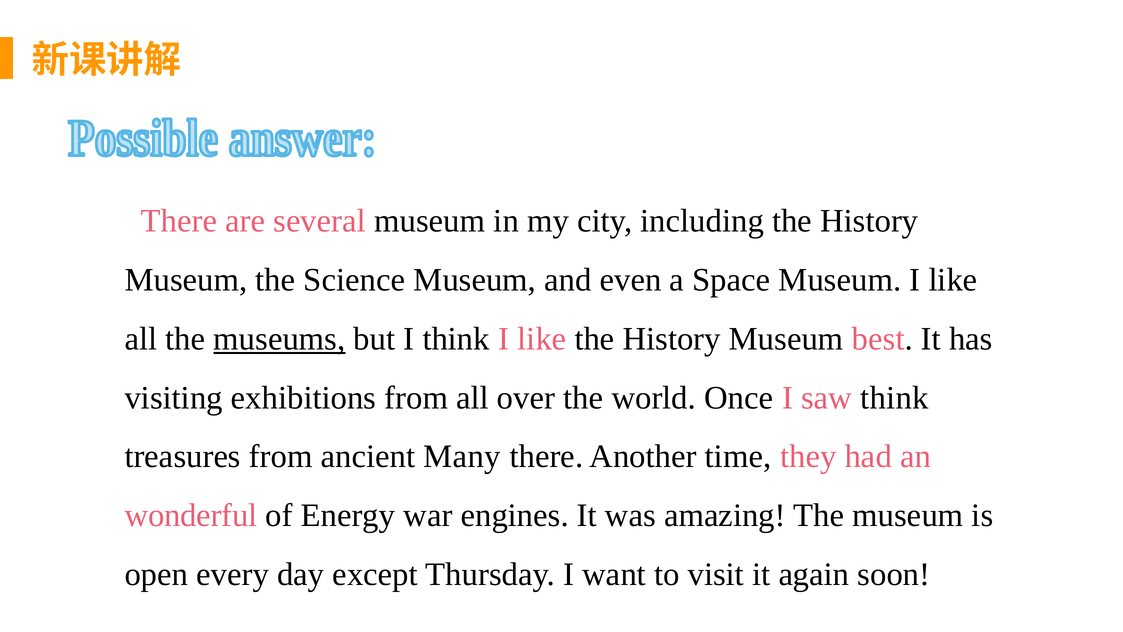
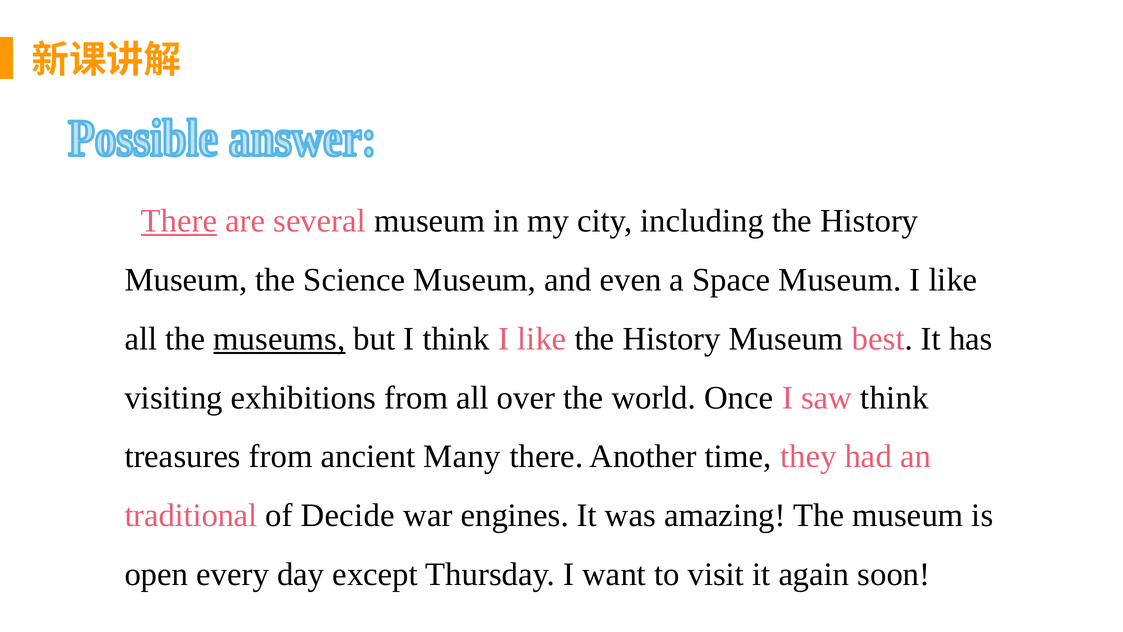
There underline: none -> present (179, 221)
wonderful: wonderful -> traditional (191, 515)
Energy: Energy -> Decide (348, 515)
